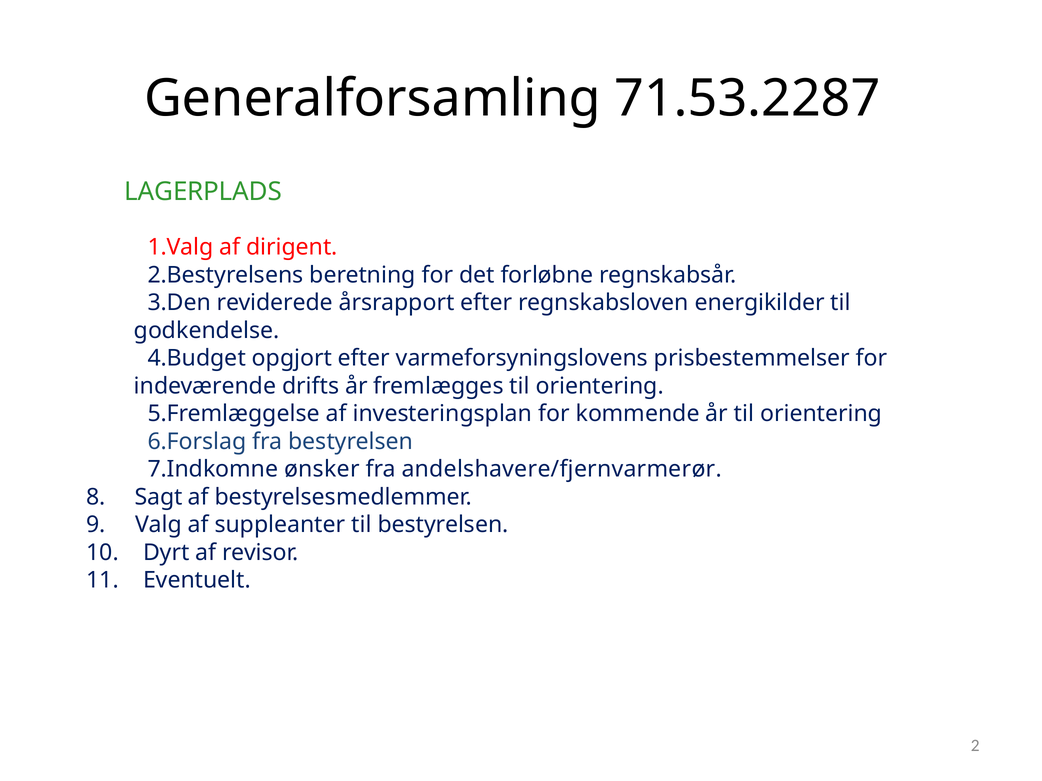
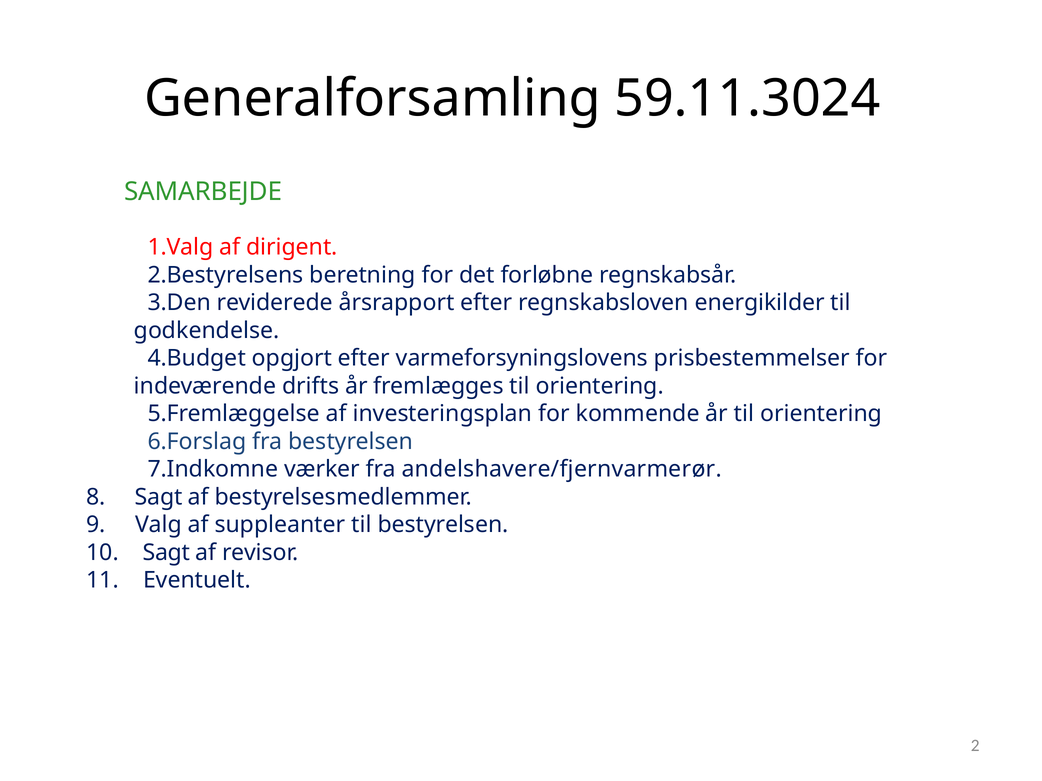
71.53.2287: 71.53.2287 -> 59.11.3024 (747, 98)
LAGERPLADS: LAGERPLADS -> SAMARBEJDE (203, 192)
ønsker: ønsker -> værker (322, 470)
Dyrt: Dyrt -> Sagt (166, 553)
